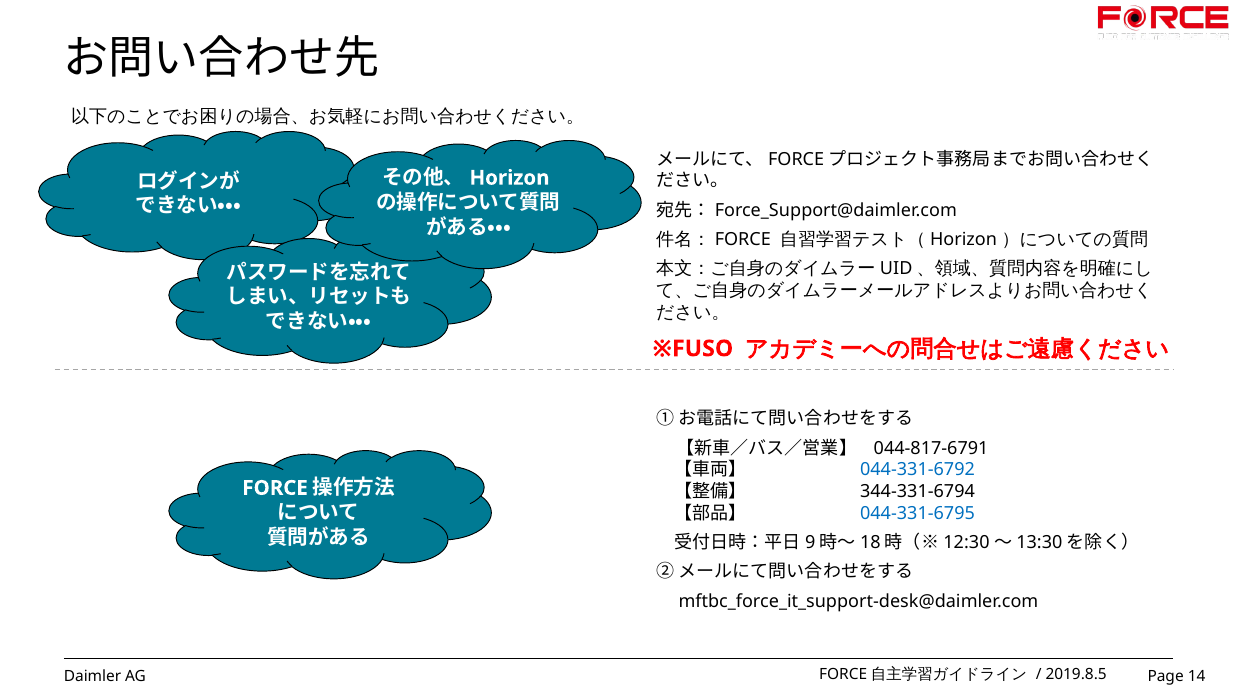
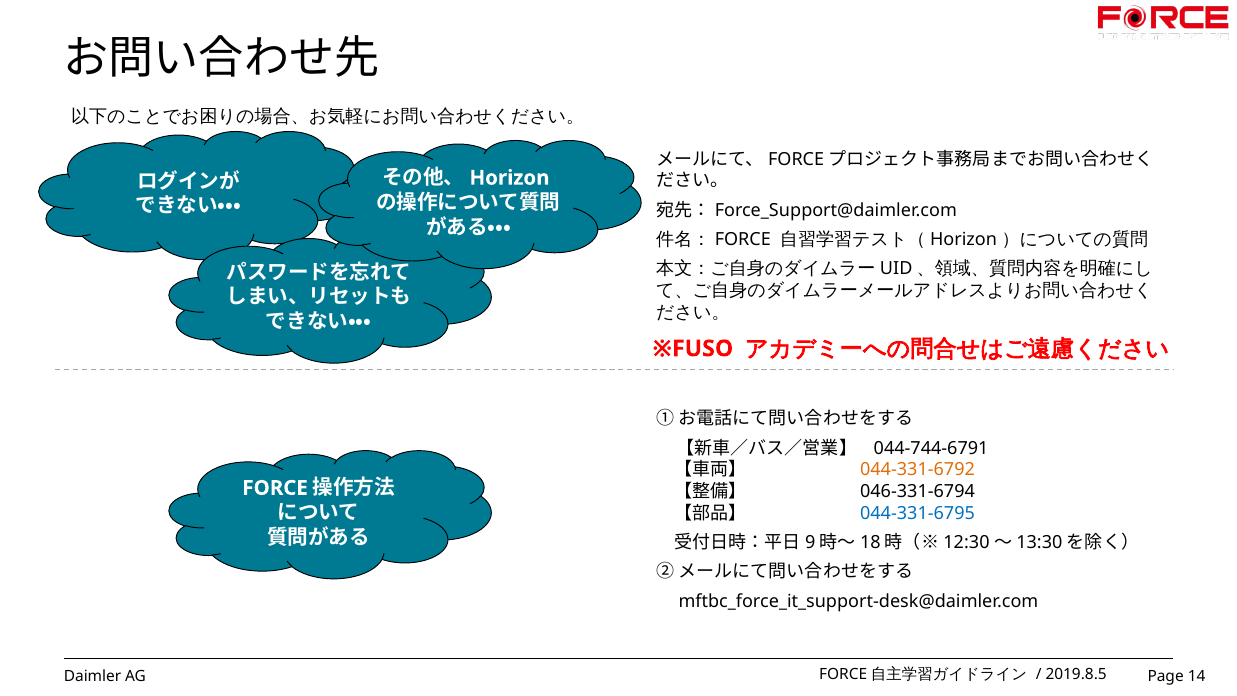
044-817-6791: 044-817-6791 -> 044-744-6791 (931, 448)
044-331-6792 colour: blue -> orange (918, 470)
344-331-6794: 344-331-6794 -> 046-331-6794 (918, 491)
